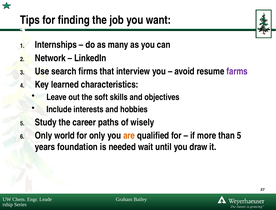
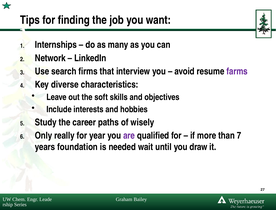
learned: learned -> diverse (65, 85)
world: world -> really (64, 136)
for only: only -> year (97, 136)
are colour: orange -> purple (129, 136)
than 5: 5 -> 7 (239, 136)
